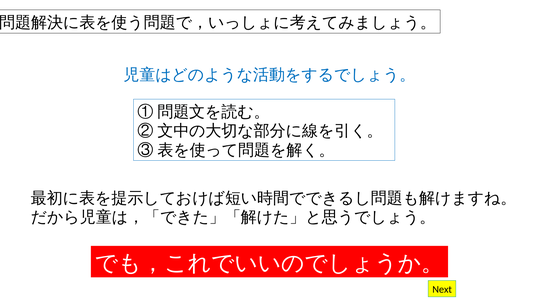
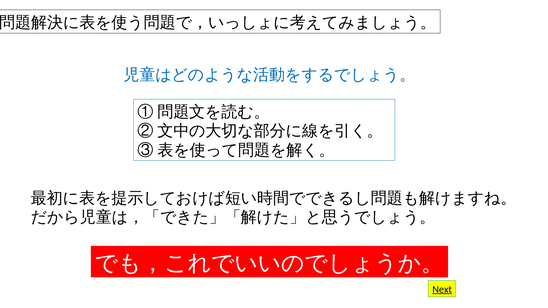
Next underline: none -> present (442, 290)
